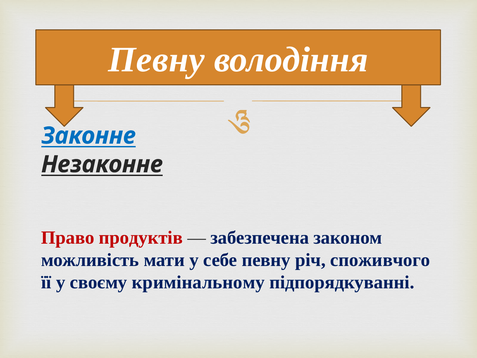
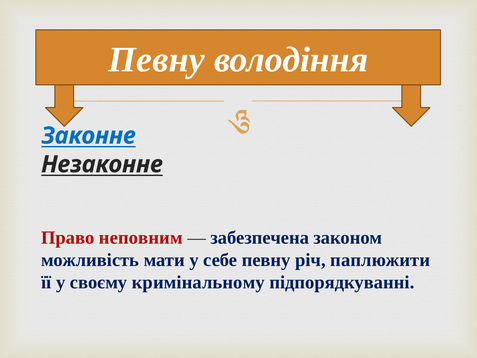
продуктів: продуктів -> неповним (141, 238)
споживчого: споживчого -> паплюжити (380, 260)
